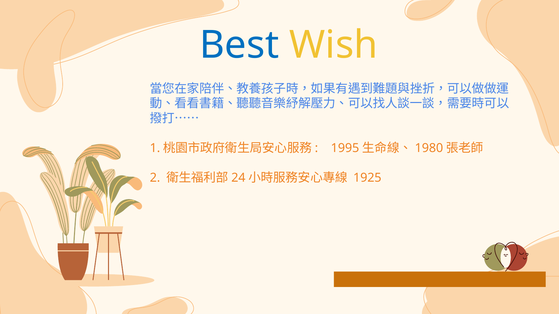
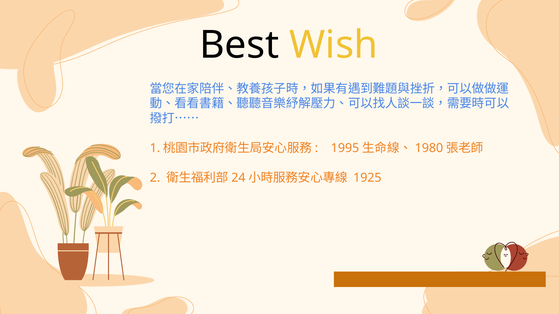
Best colour: blue -> black (239, 45)
